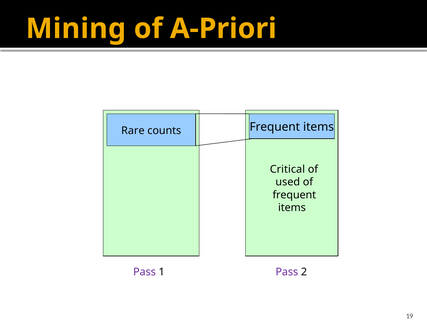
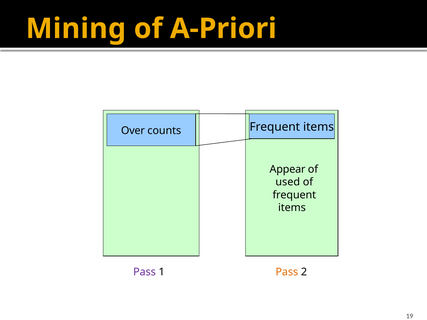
Rare: Rare -> Over (133, 131)
Critical: Critical -> Appear (288, 169)
Pass colour: purple -> orange (287, 272)
